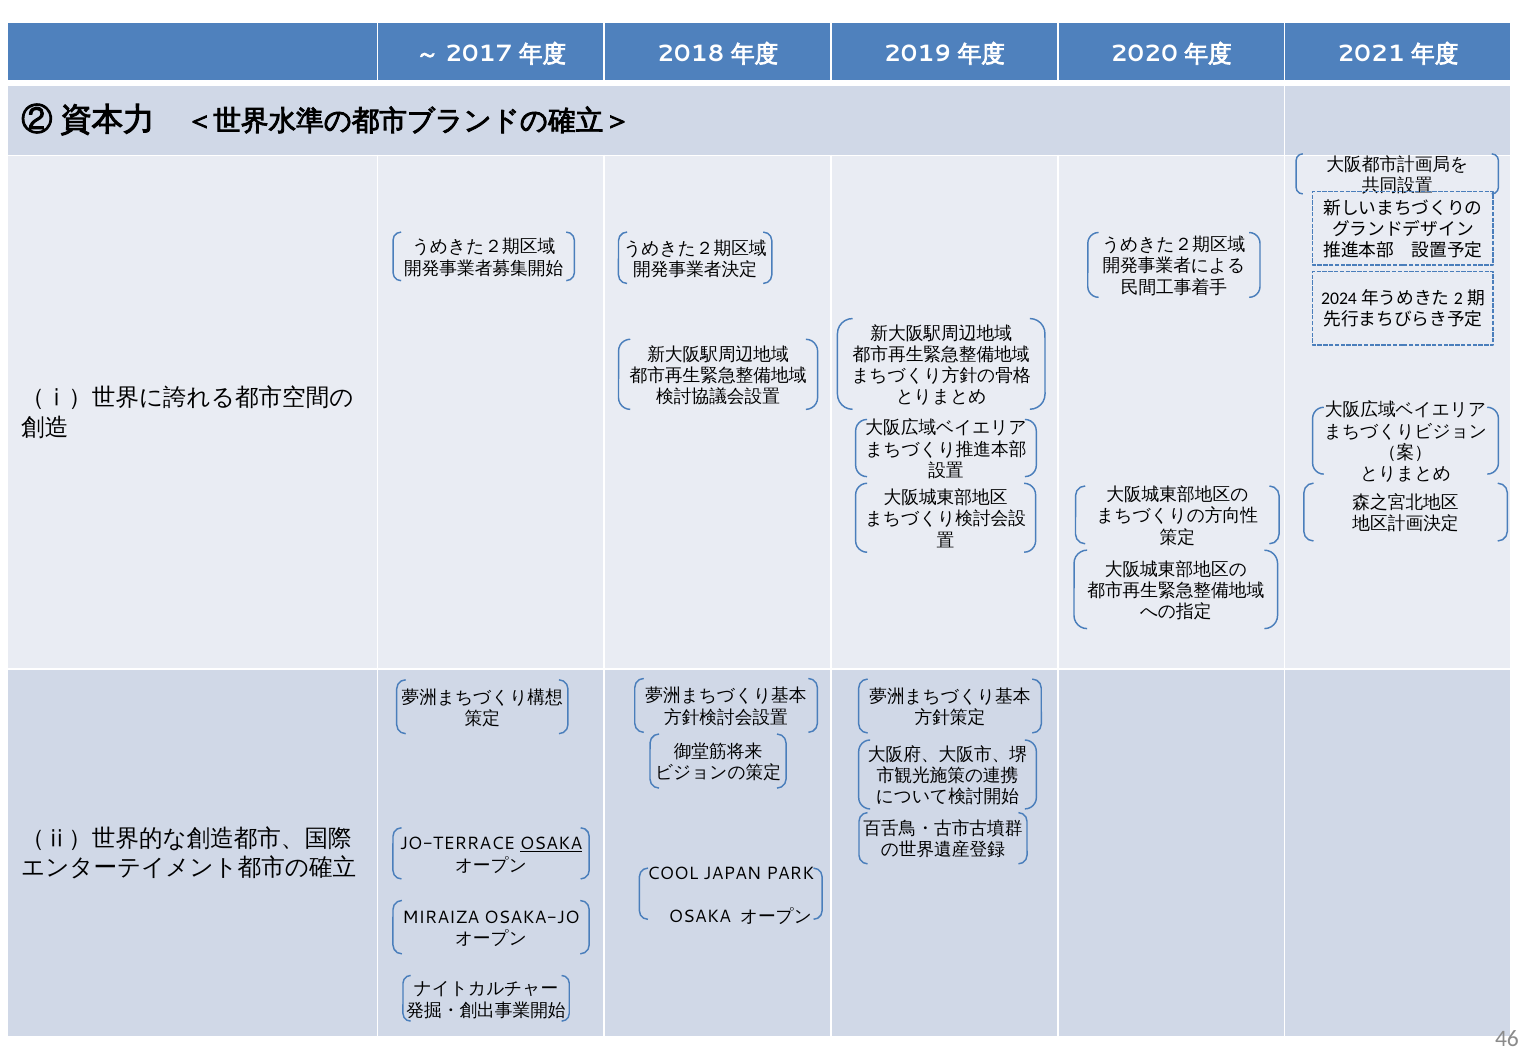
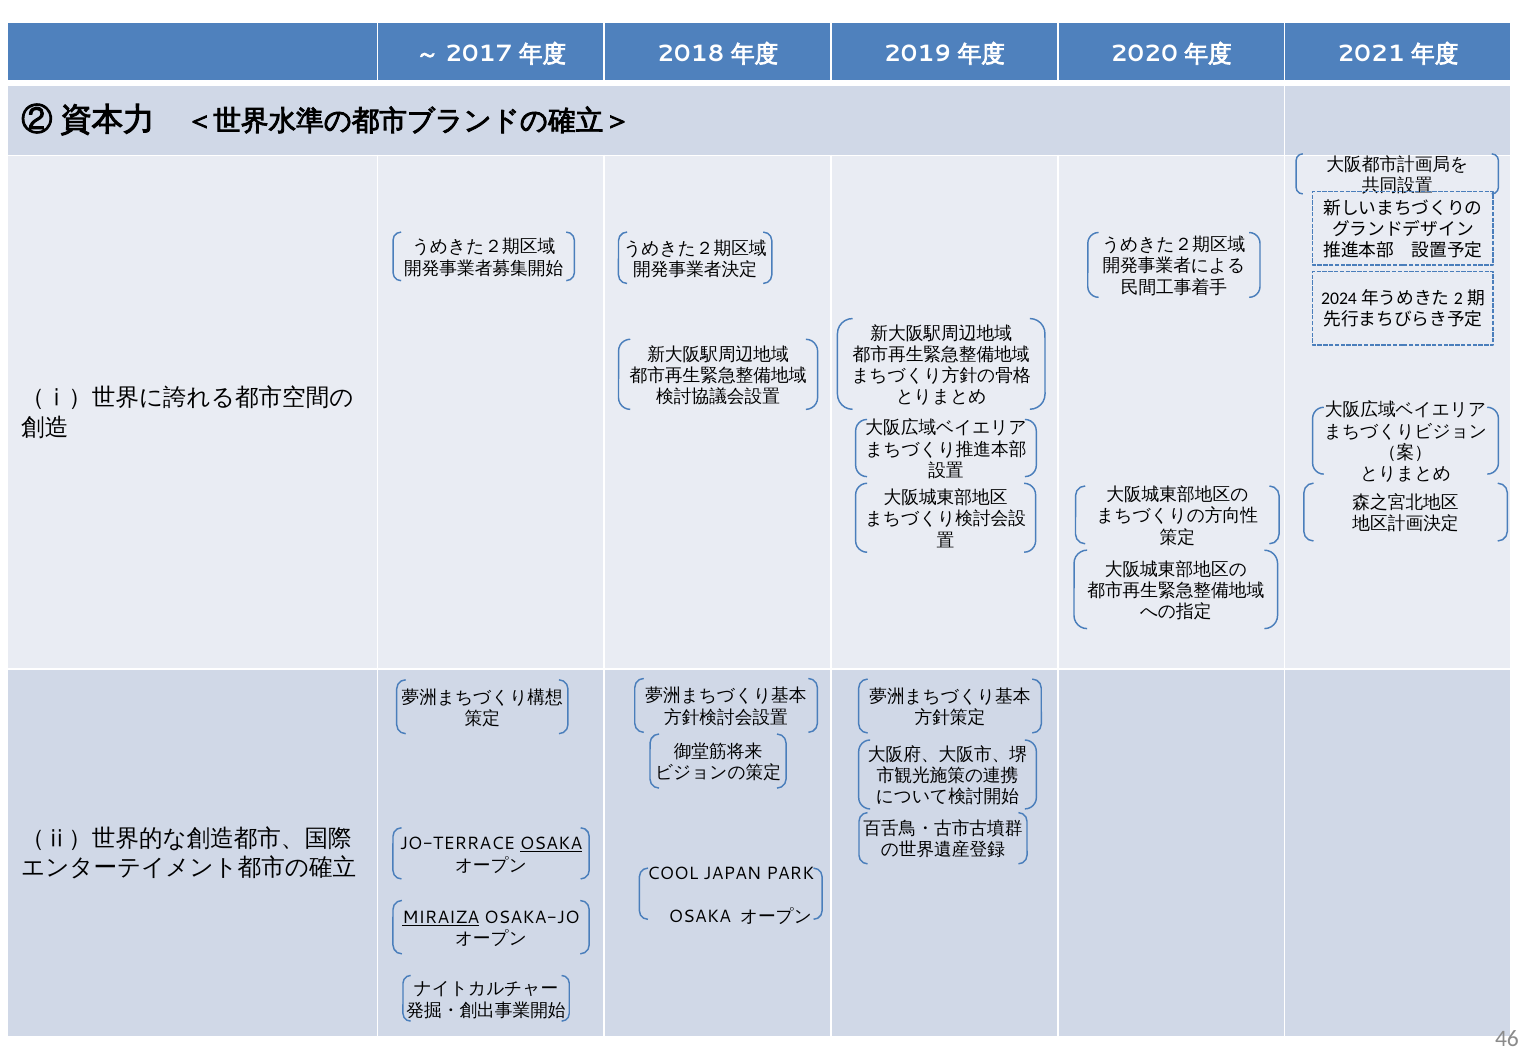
MIRAIZA underline: none -> present (441, 917)
